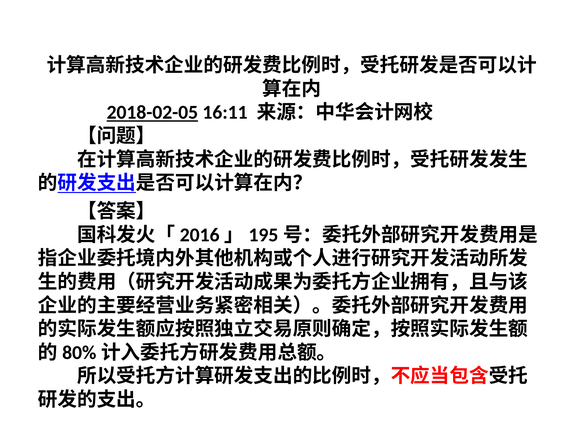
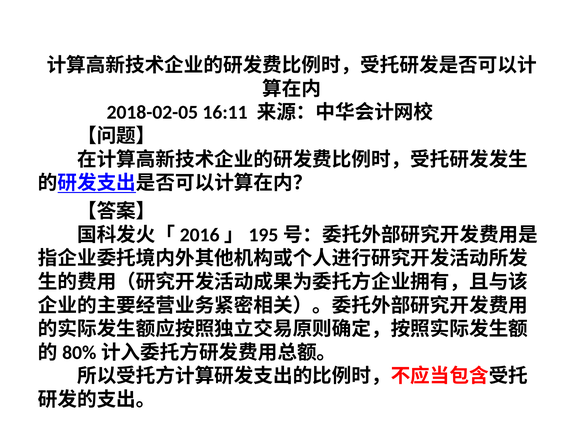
2018-02-05 underline: present -> none (152, 112)
